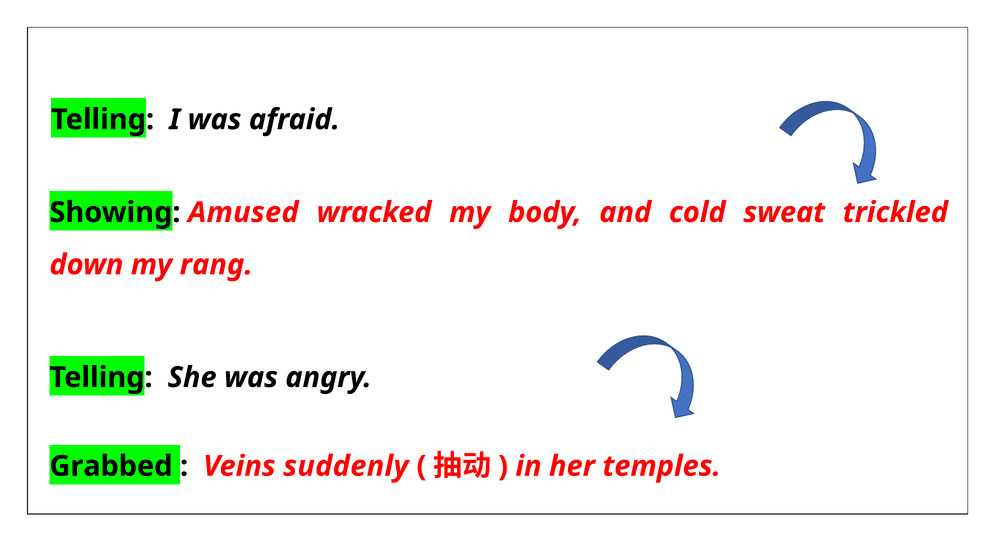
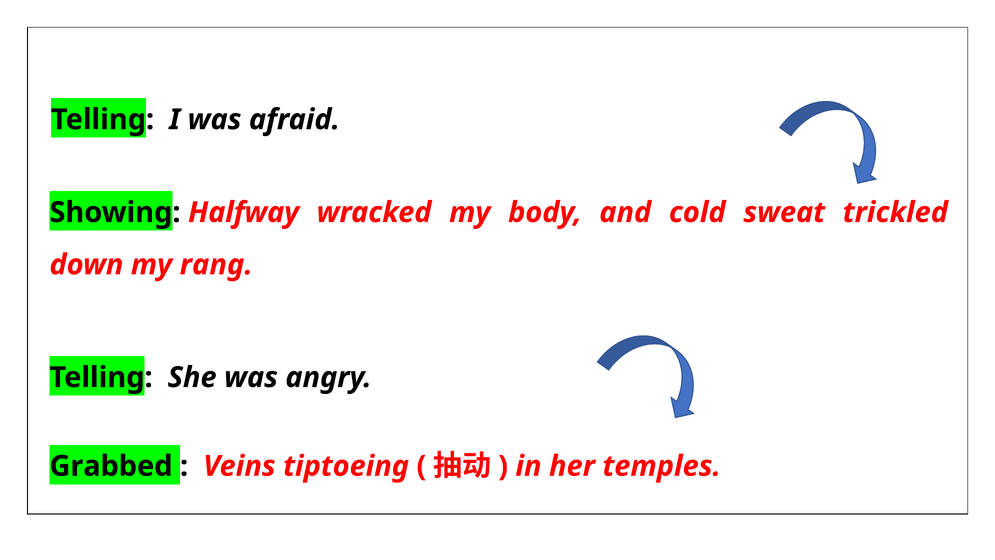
Amused: Amused -> Halfway (244, 212)
suddenly: suddenly -> tiptoeing (346, 466)
